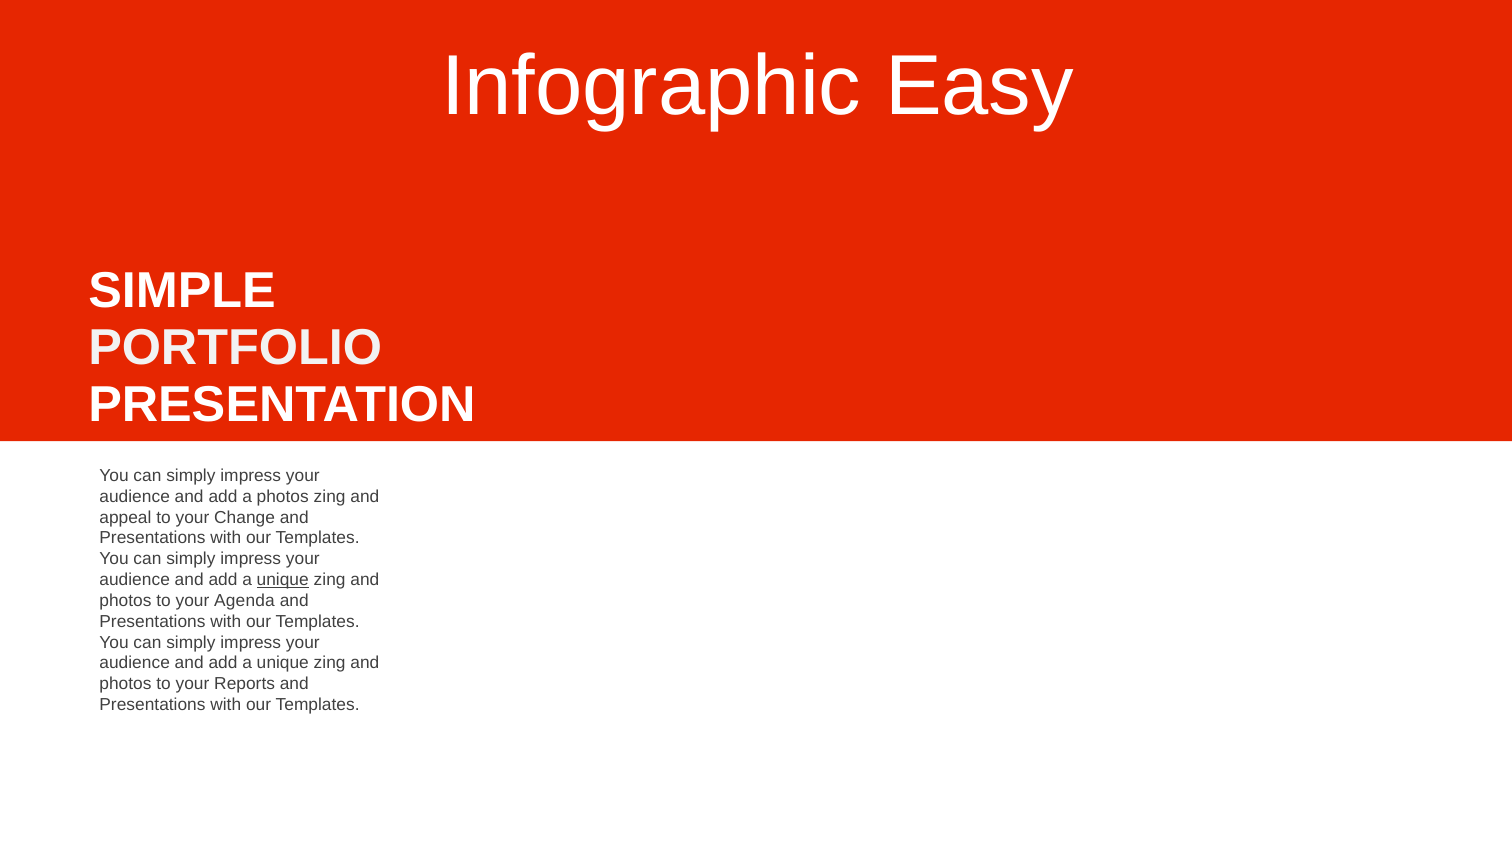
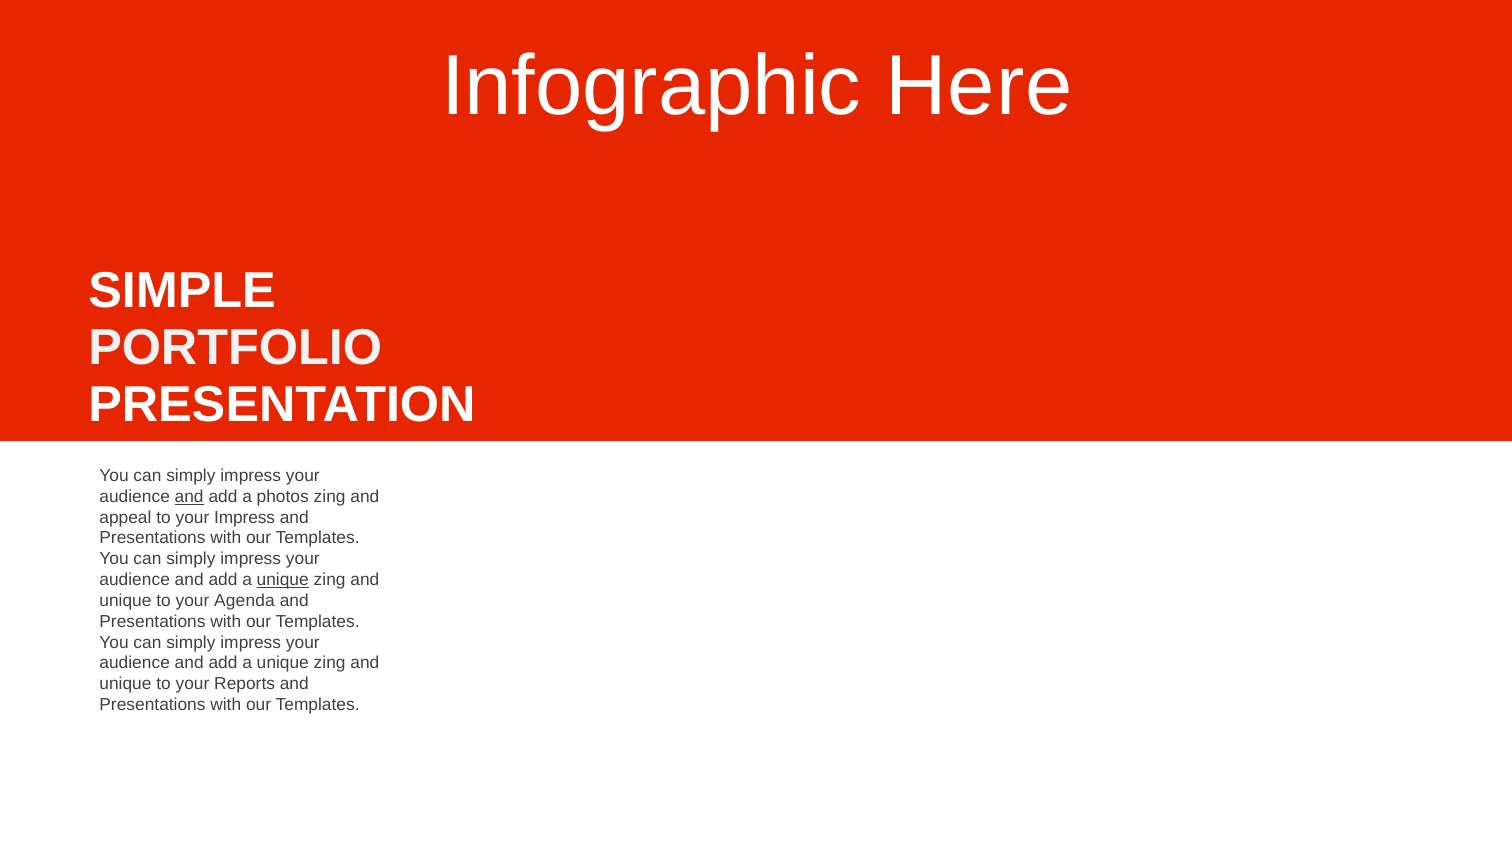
Easy: Easy -> Here (979, 86)
and underline: none -> present (189, 496)
your Change: Change -> Impress (245, 517)
photos: photos -> unique (125, 600)
photos: photos -> unique (125, 684)
